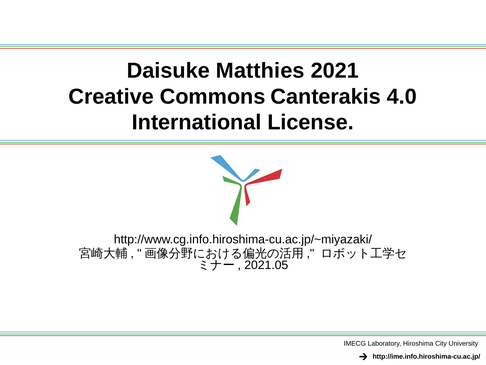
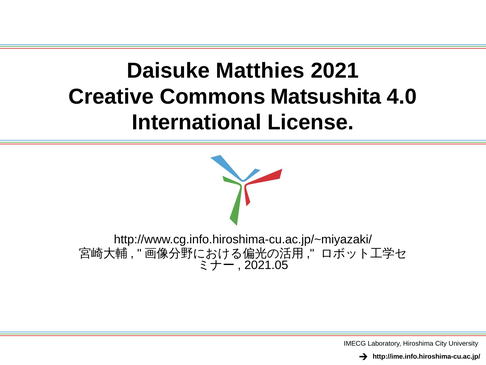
Canterakis: Canterakis -> Matsushita (326, 96)
